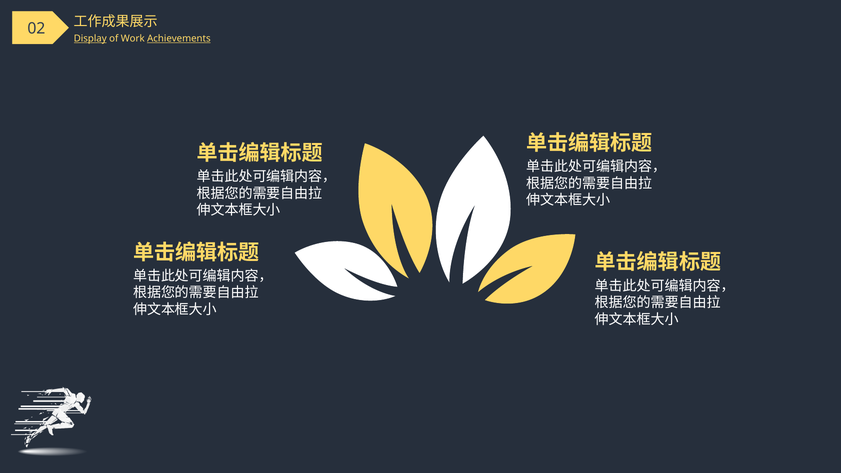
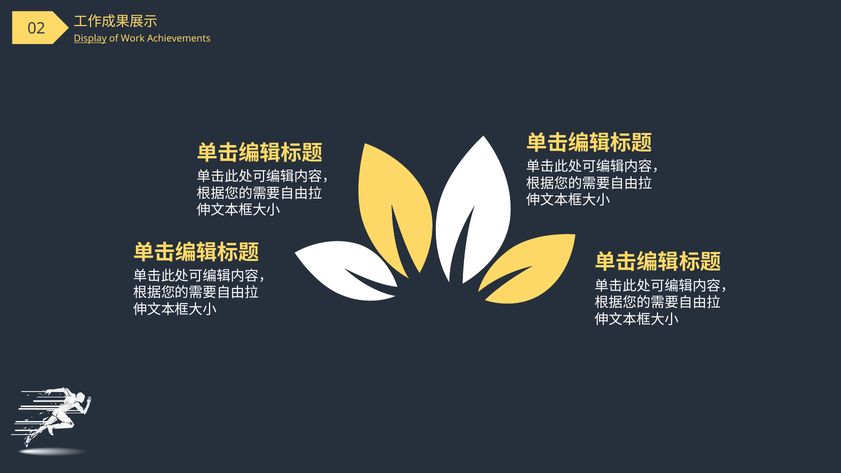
Achievements underline: present -> none (179, 39)
